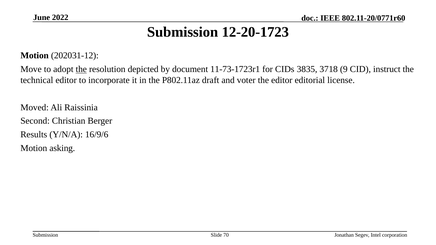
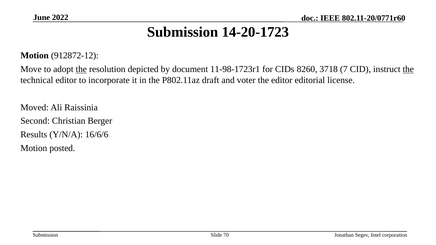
12-20-1723: 12-20-1723 -> 14-20-1723 (255, 32)
202031-12: 202031-12 -> 912872-12 (75, 56)
11-73-1723r1: 11-73-1723r1 -> 11-98-1723r1 (235, 69)
3835: 3835 -> 8260 (307, 69)
9: 9 -> 7 (344, 69)
the underline: none -> present (408, 69)
16/9/6: 16/9/6 -> 16/6/6 (97, 135)
asking: asking -> posted (62, 148)
